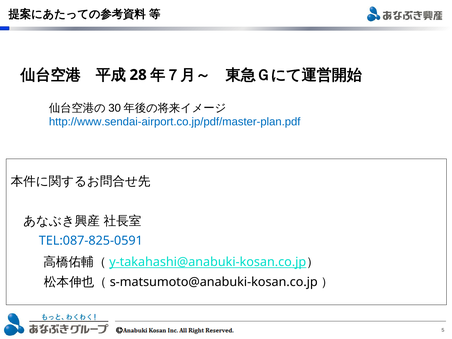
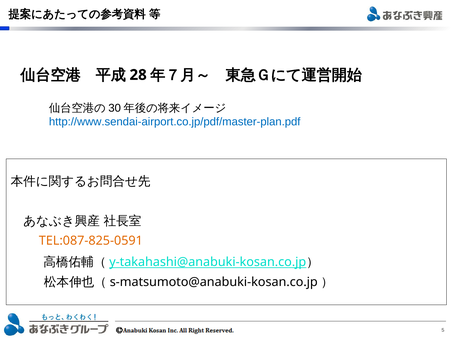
TEL:087-825-0591 colour: blue -> orange (91, 241)
